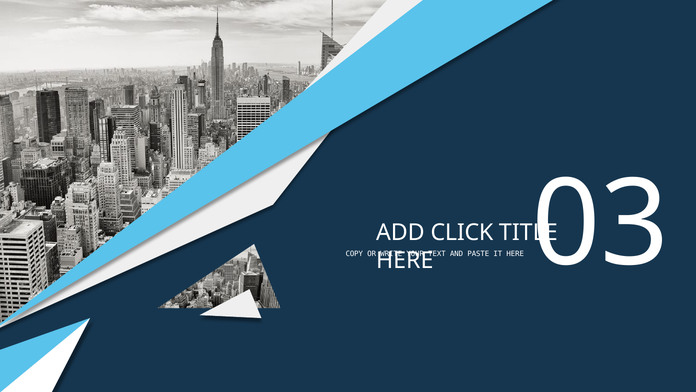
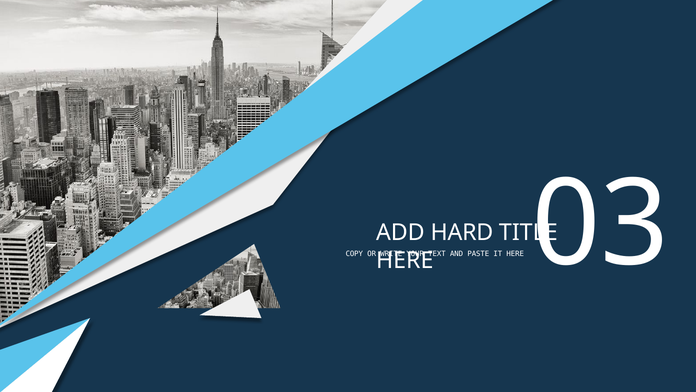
CLICK: CLICK -> HARD (462, 233)
